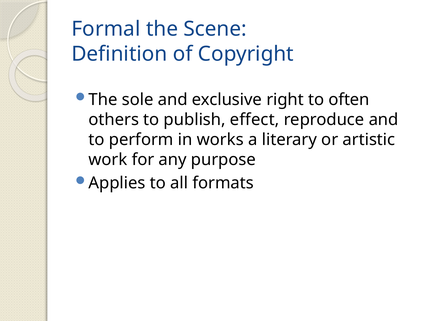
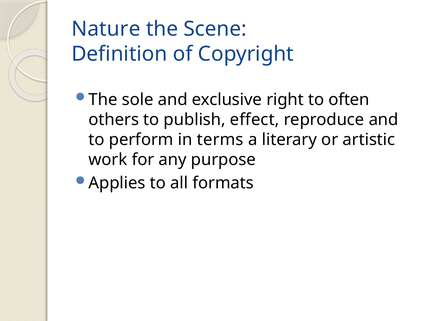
Formal: Formal -> Nature (106, 29)
works: works -> terms (220, 140)
